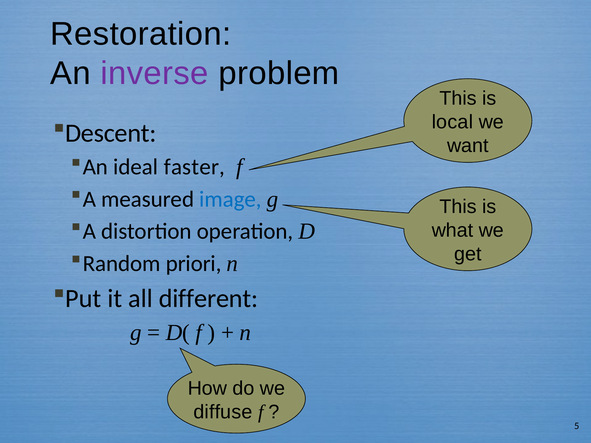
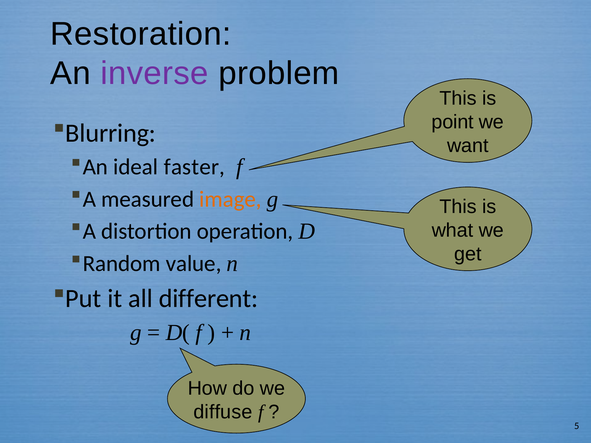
local: local -> point (453, 122)
Descent: Descent -> Blurring (111, 133)
image colour: blue -> orange (230, 199)
priori: priori -> value (194, 264)
